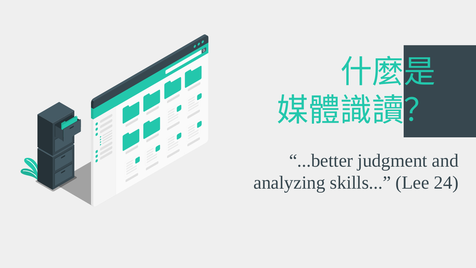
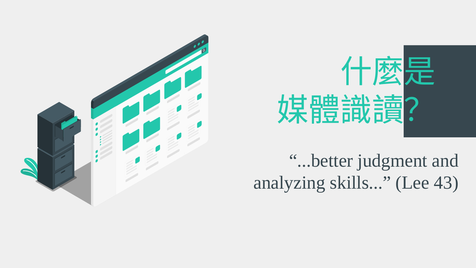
24: 24 -> 43 (446, 183)
